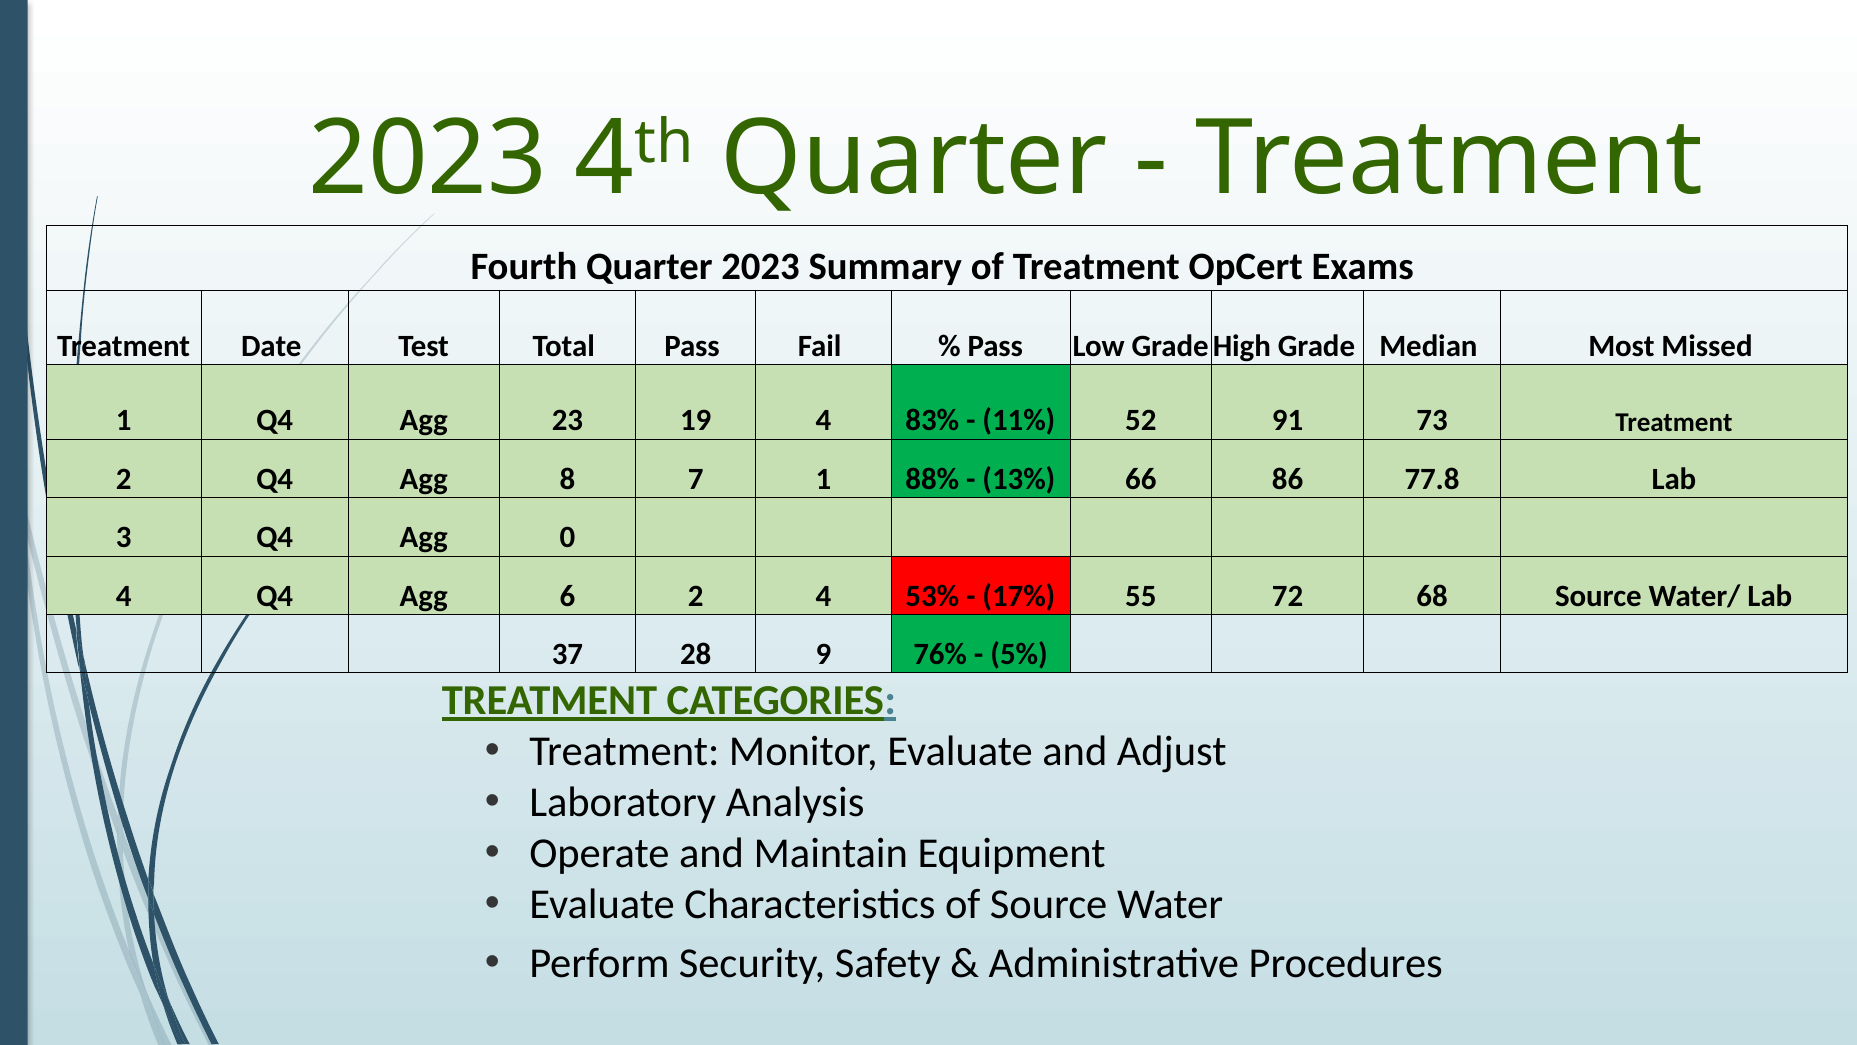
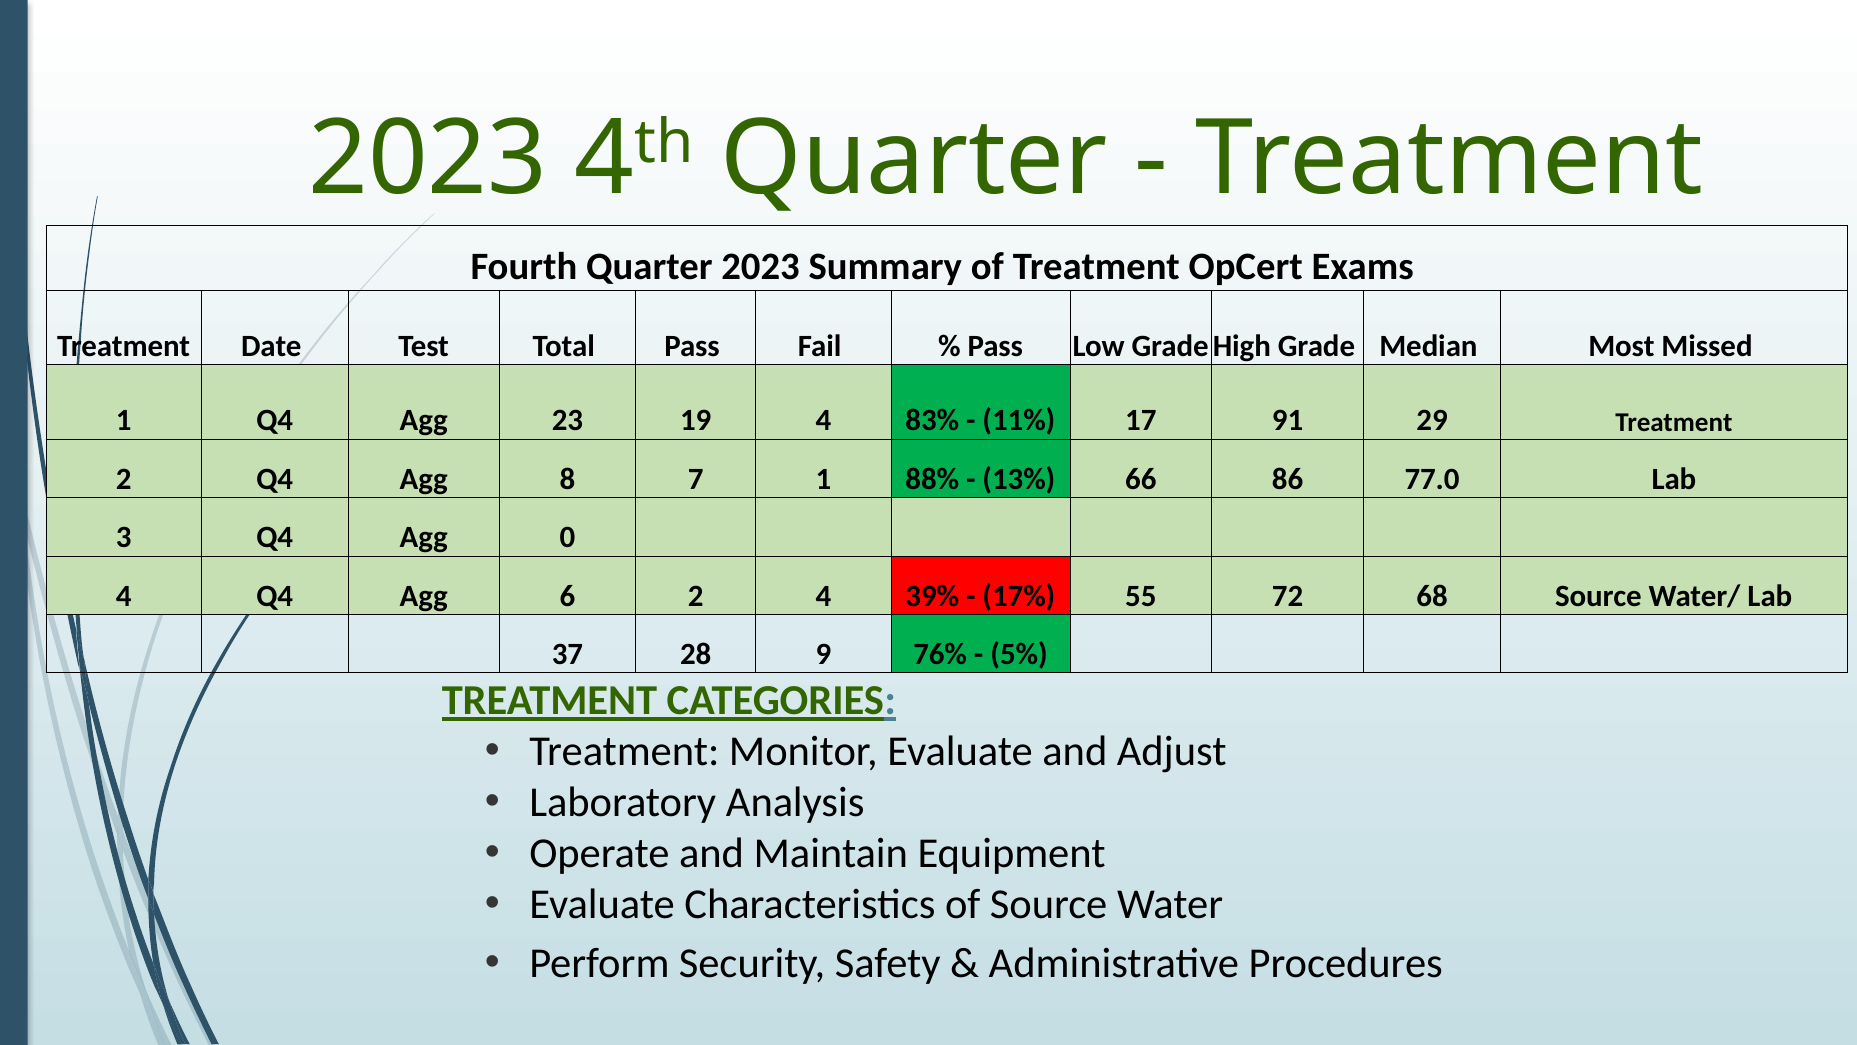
52: 52 -> 17 (1141, 420)
73: 73 -> 29 (1432, 420)
77.8: 77.8 -> 77.0 (1432, 479)
53%: 53% -> 39% (932, 596)
